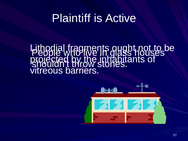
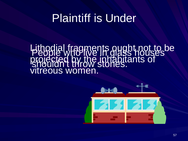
Active: Active -> Under (121, 18)
barriers: barriers -> women (82, 71)
